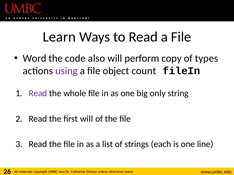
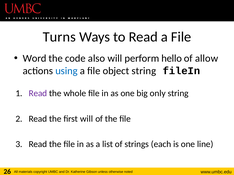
Learn: Learn -> Turns (59, 37)
copy: copy -> hello (172, 59)
types: types -> allow (207, 59)
using colour: purple -> blue (66, 71)
object count: count -> string (144, 71)
